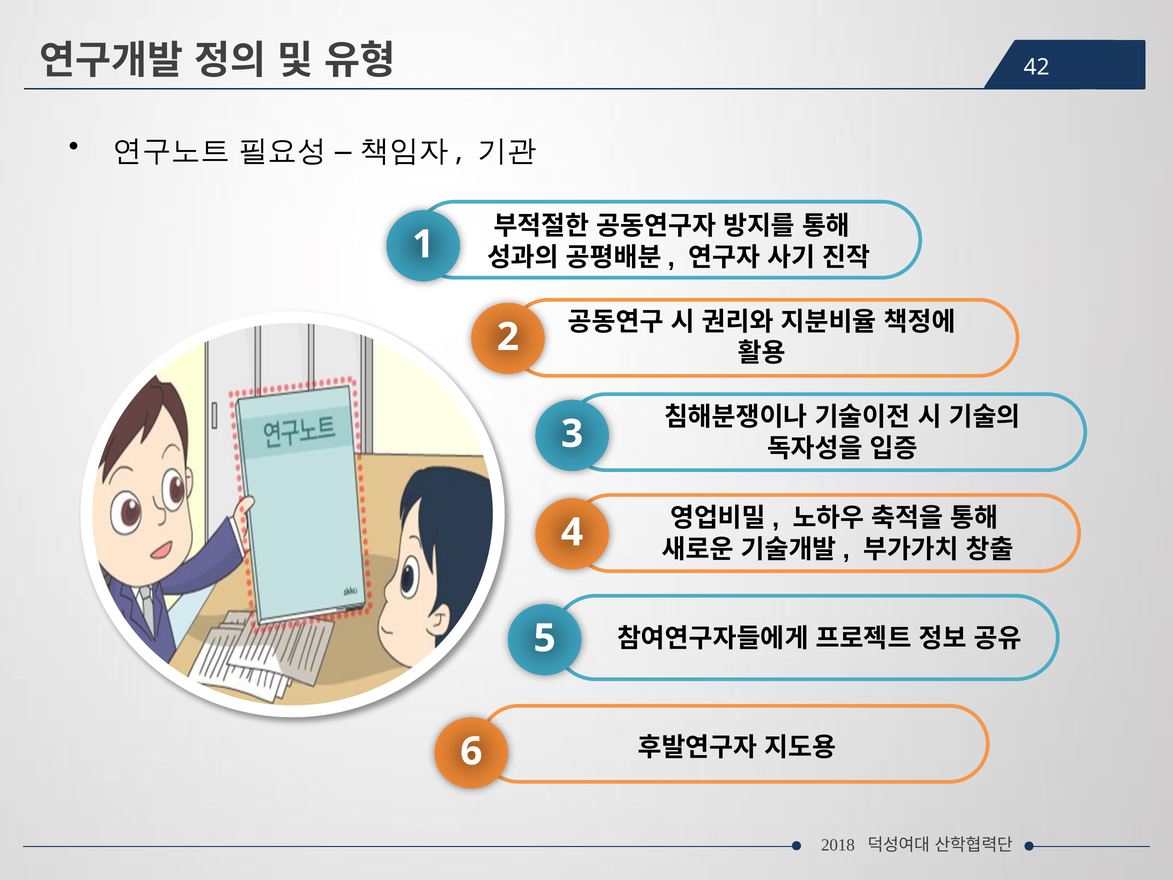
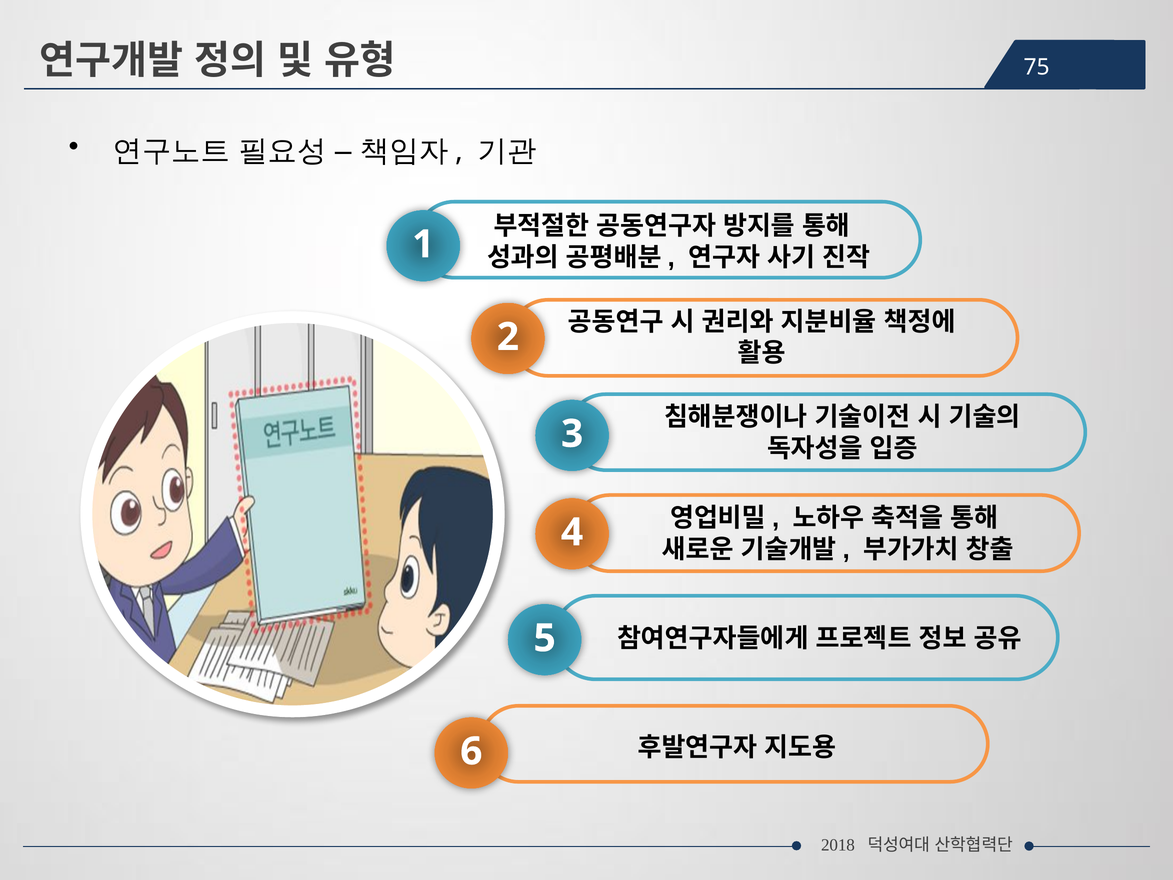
42: 42 -> 75 (1037, 67)
